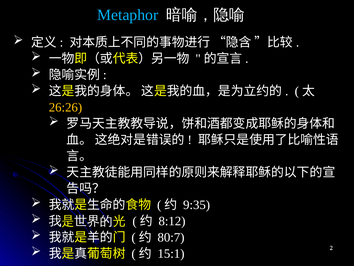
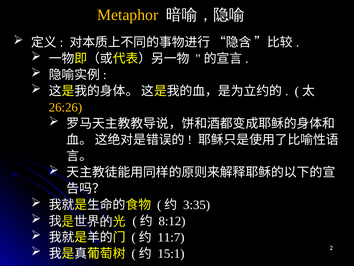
Metaphor colour: light blue -> yellow (128, 15)
9:35: 9:35 -> 3:35 (197, 204)
80:7: 80:7 -> 11:7 (171, 237)
